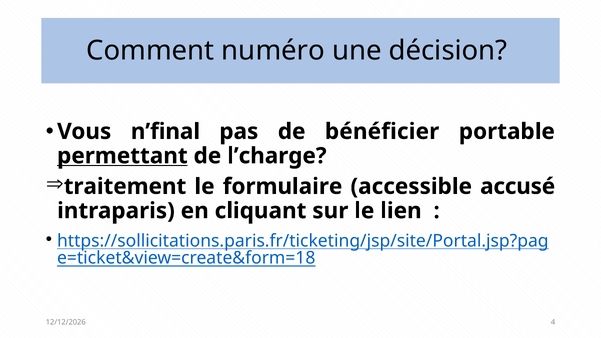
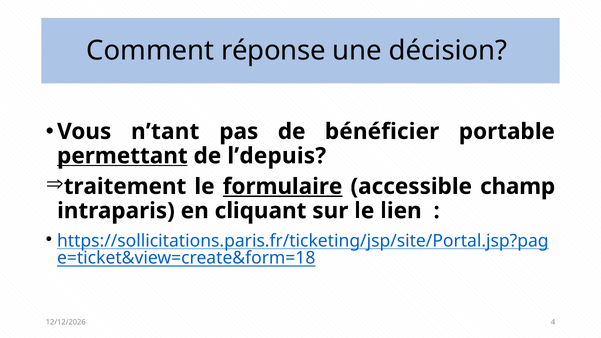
numéro: numéro -> réponse (273, 50)
n’final: n’final -> n’tant (165, 132)
l’charge: l’charge -> l’depuis (277, 156)
formulaire underline: none -> present (283, 186)
accusé: accusé -> champ (518, 186)
